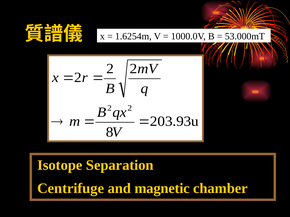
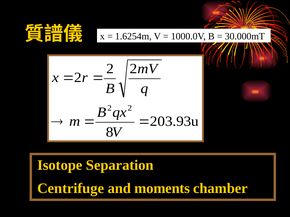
53.000mT: 53.000mT -> 30.000mT (245, 36)
magnetic: magnetic -> moments (162, 189)
